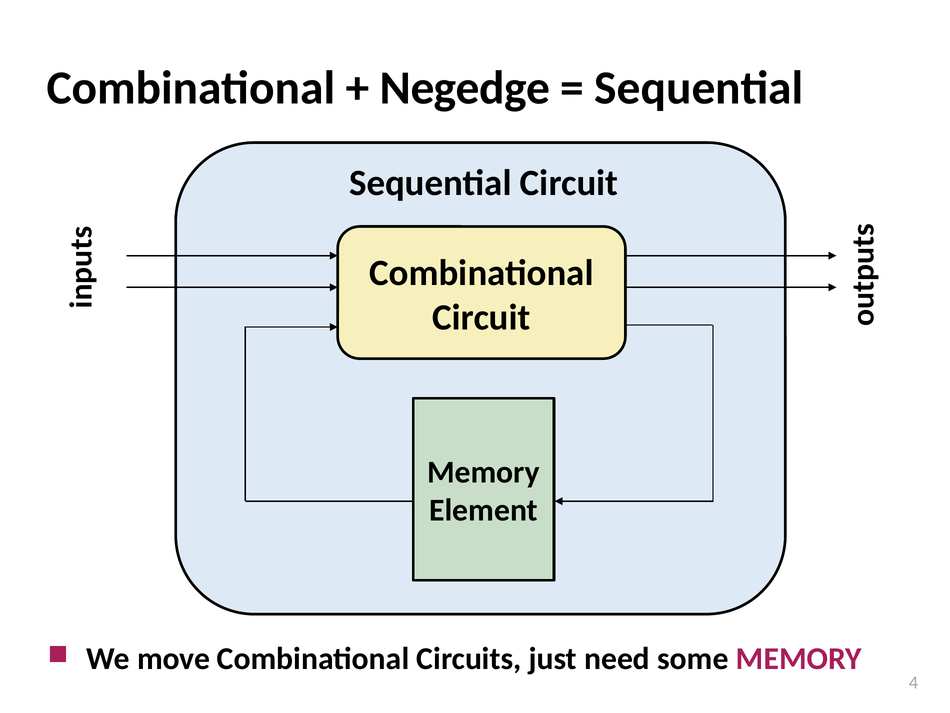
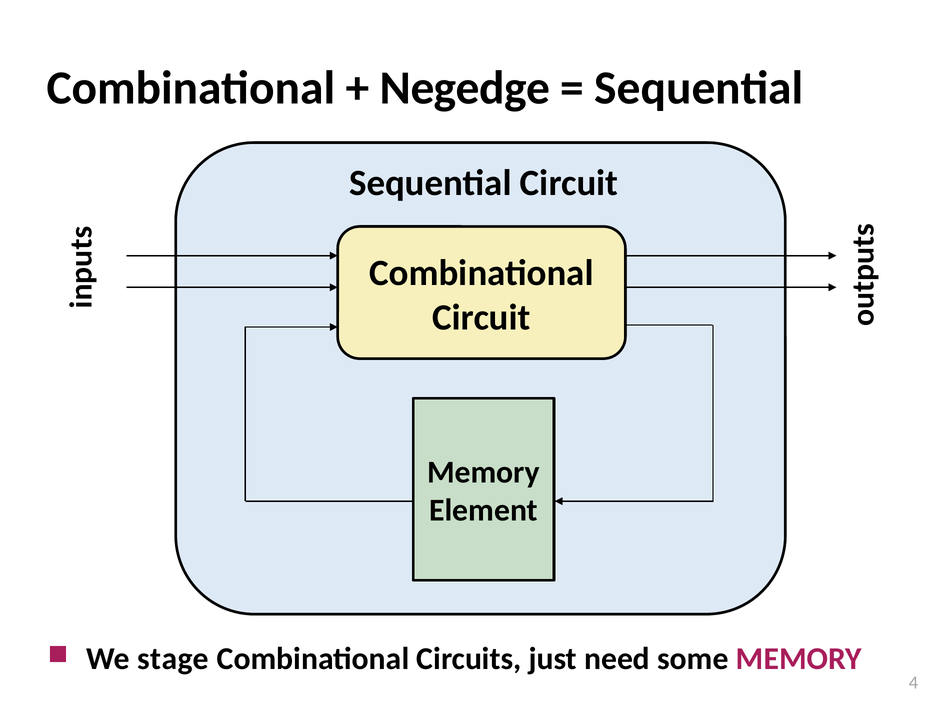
move: move -> stage (173, 658)
